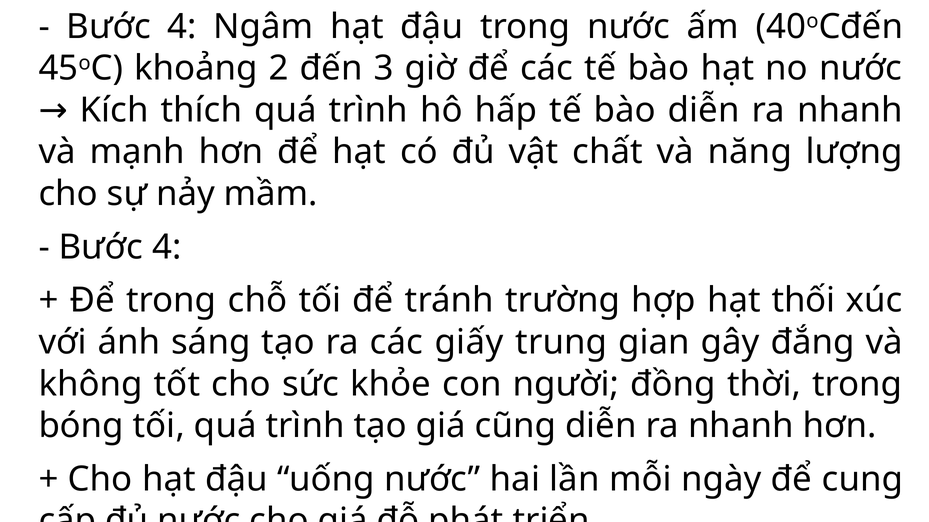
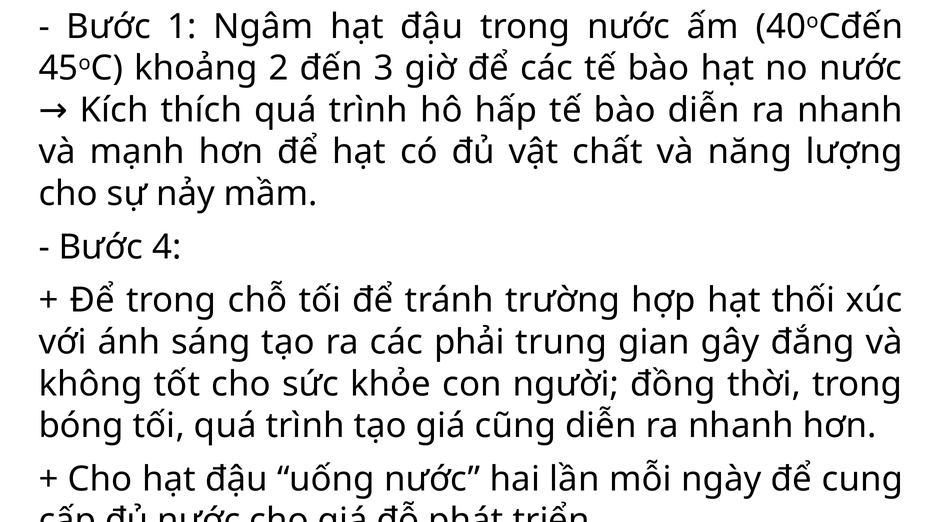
4: 4 -> 1 (182, 27)
giấy: giấy -> phải (469, 343)
